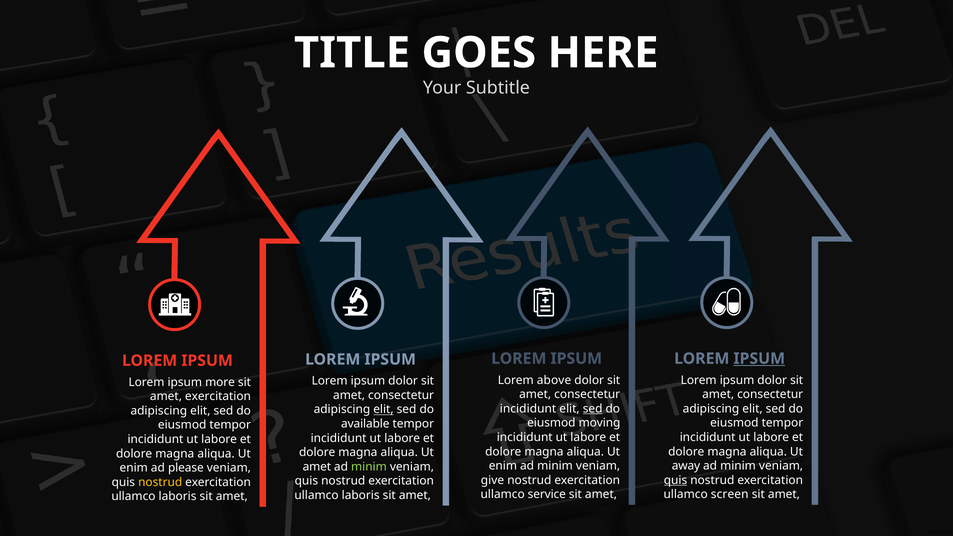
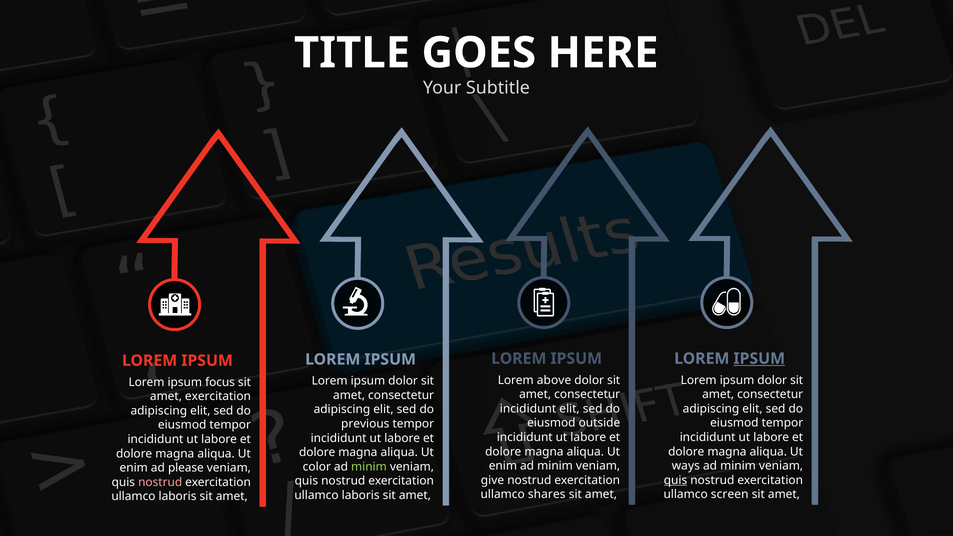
more: more -> focus (220, 382)
sed underline: present -> none (593, 409)
elit underline: present -> none (383, 410)
moving: moving -> outside (599, 423)
available: available -> previous (365, 424)
away: away -> ways (686, 466)
amet: amet -> color (317, 467)
nostrud colour: yellow -> pink (160, 482)
service: service -> shares (547, 495)
